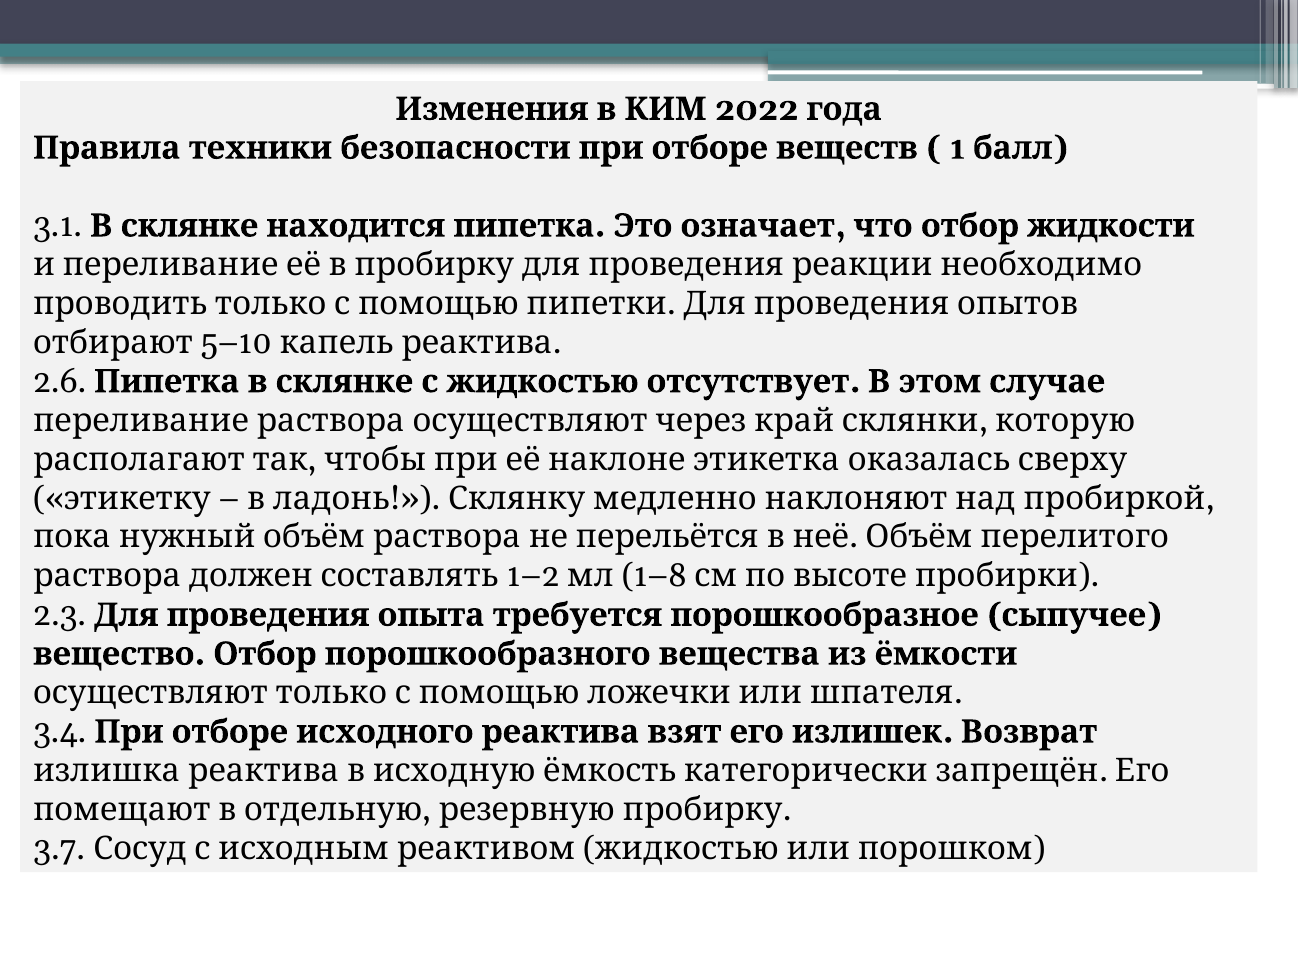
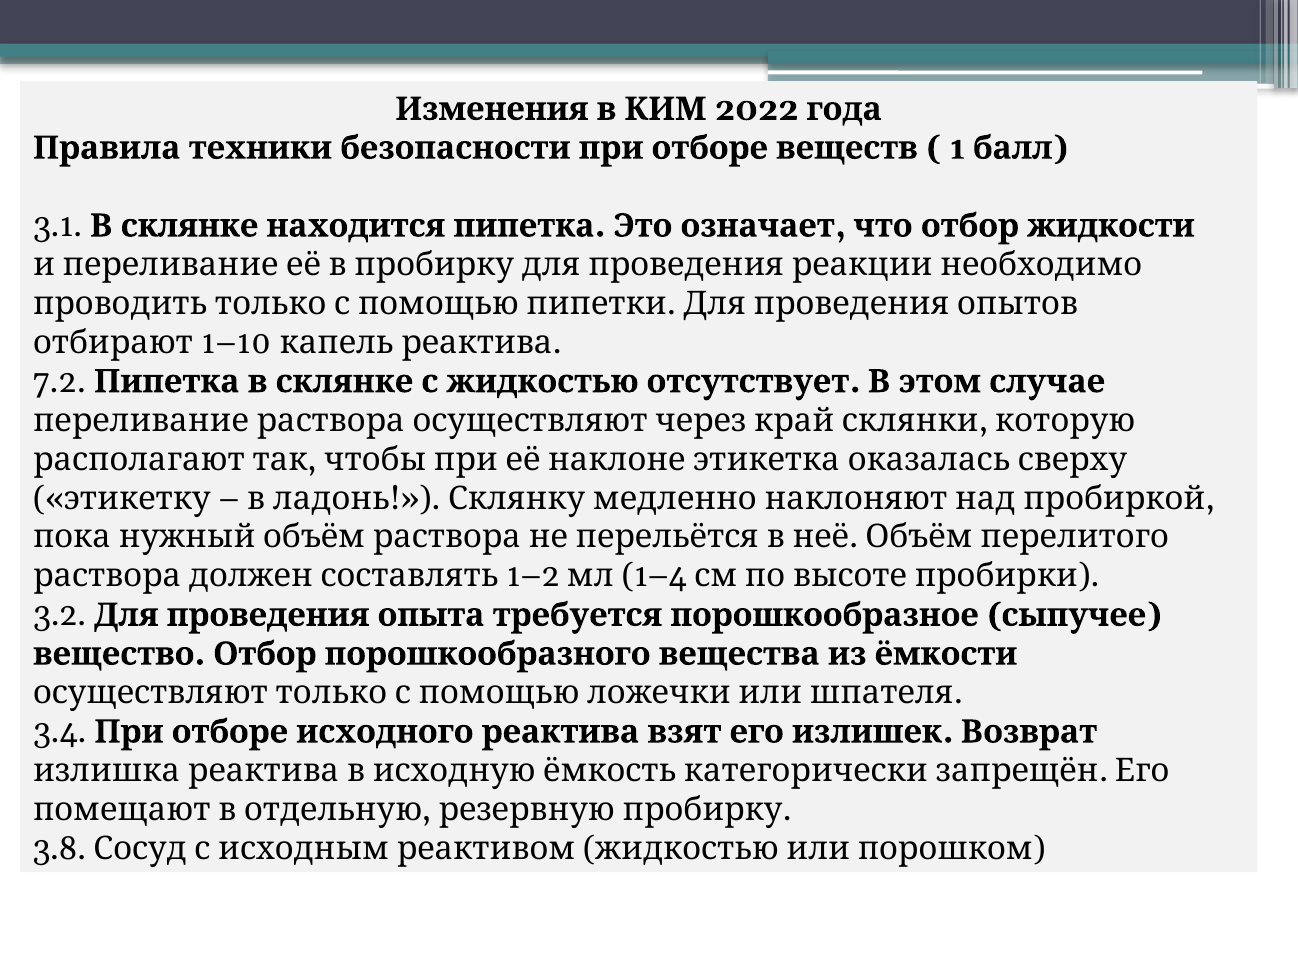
5–10: 5–10 -> 1–10 (236, 343)
2.6: 2.6 -> 7.2 (59, 382)
1–8: 1–8 -> 1–4 (654, 576)
2.3: 2.3 -> 3.2 (60, 615)
3.7: 3.7 -> 3.8 (59, 849)
